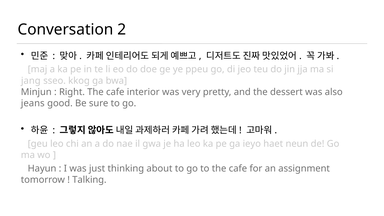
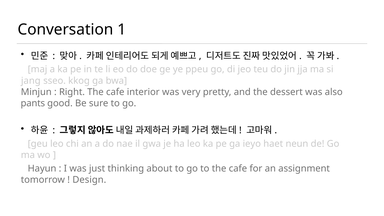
2: 2 -> 1 (122, 29)
jeans: jeans -> pants (33, 103)
Talking: Talking -> Design (89, 180)
